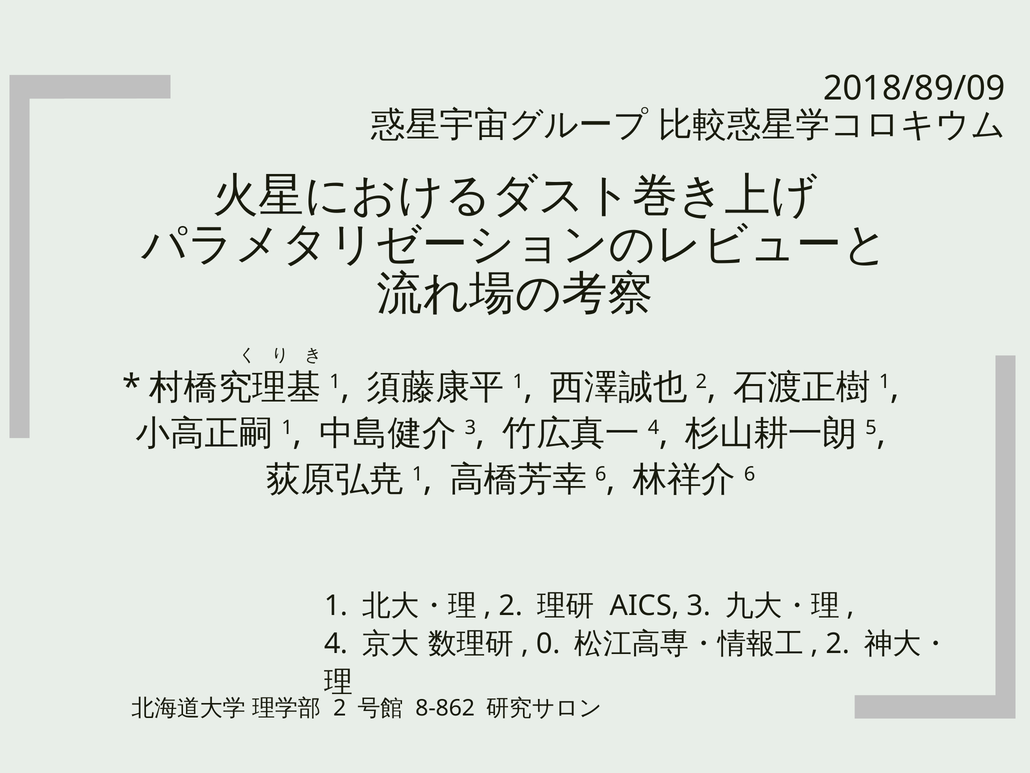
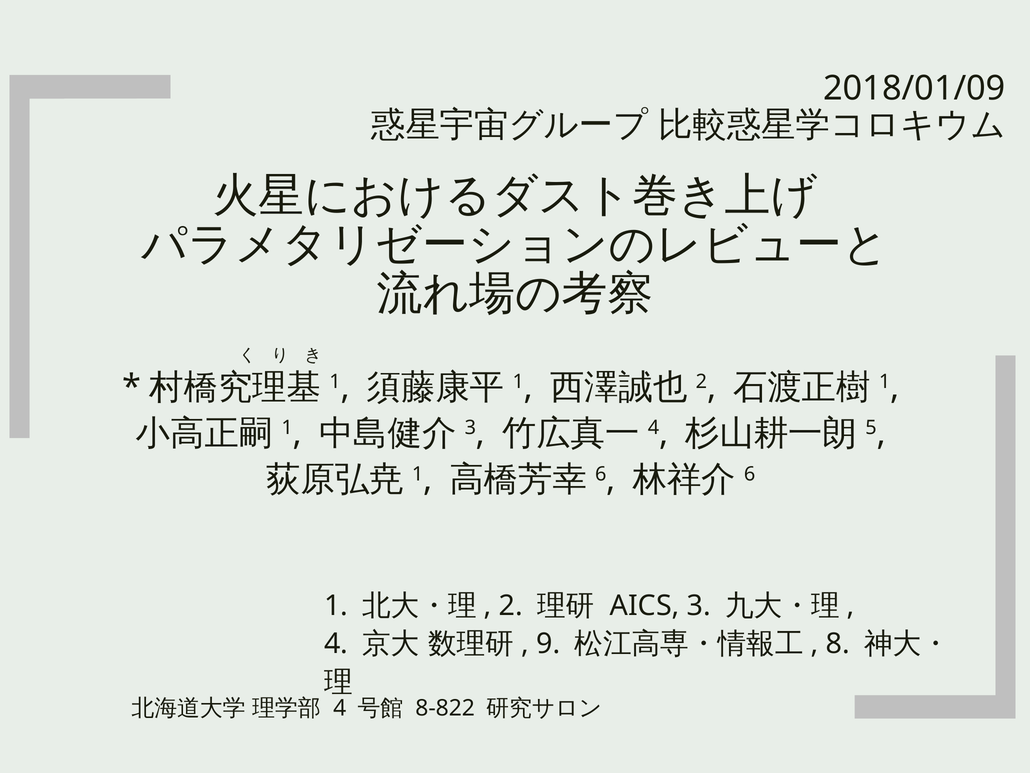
2018/89/09: 2018/89/09 -> 2018/01/09 (914, 88)
0: 0 -> 9 (548, 644)
2: 2 -> 8 (838, 644)
2: 2 -> 4 (340, 708)
8-862: 8-862 -> 8-822 (445, 708)
